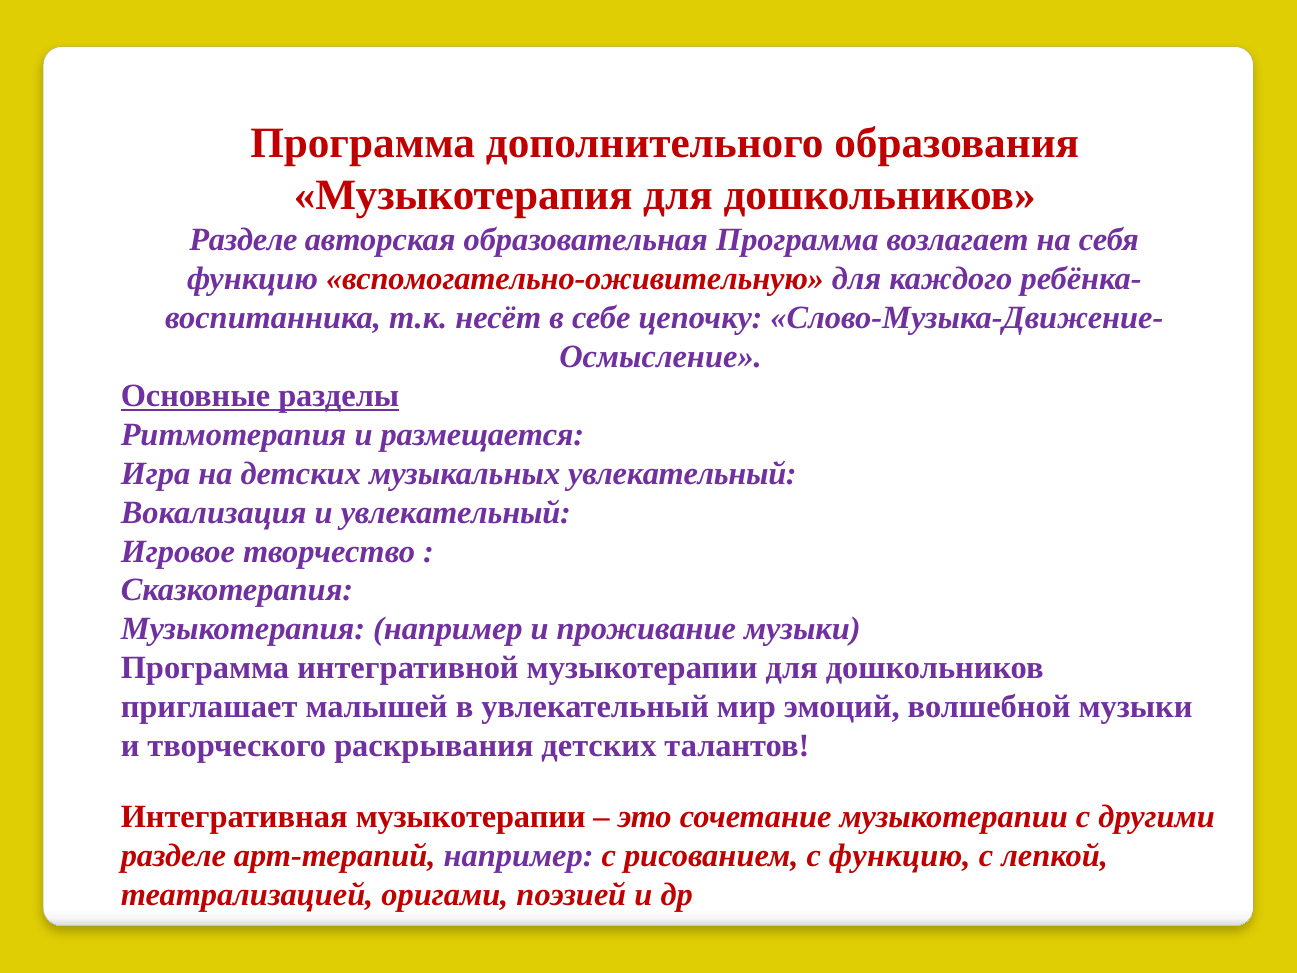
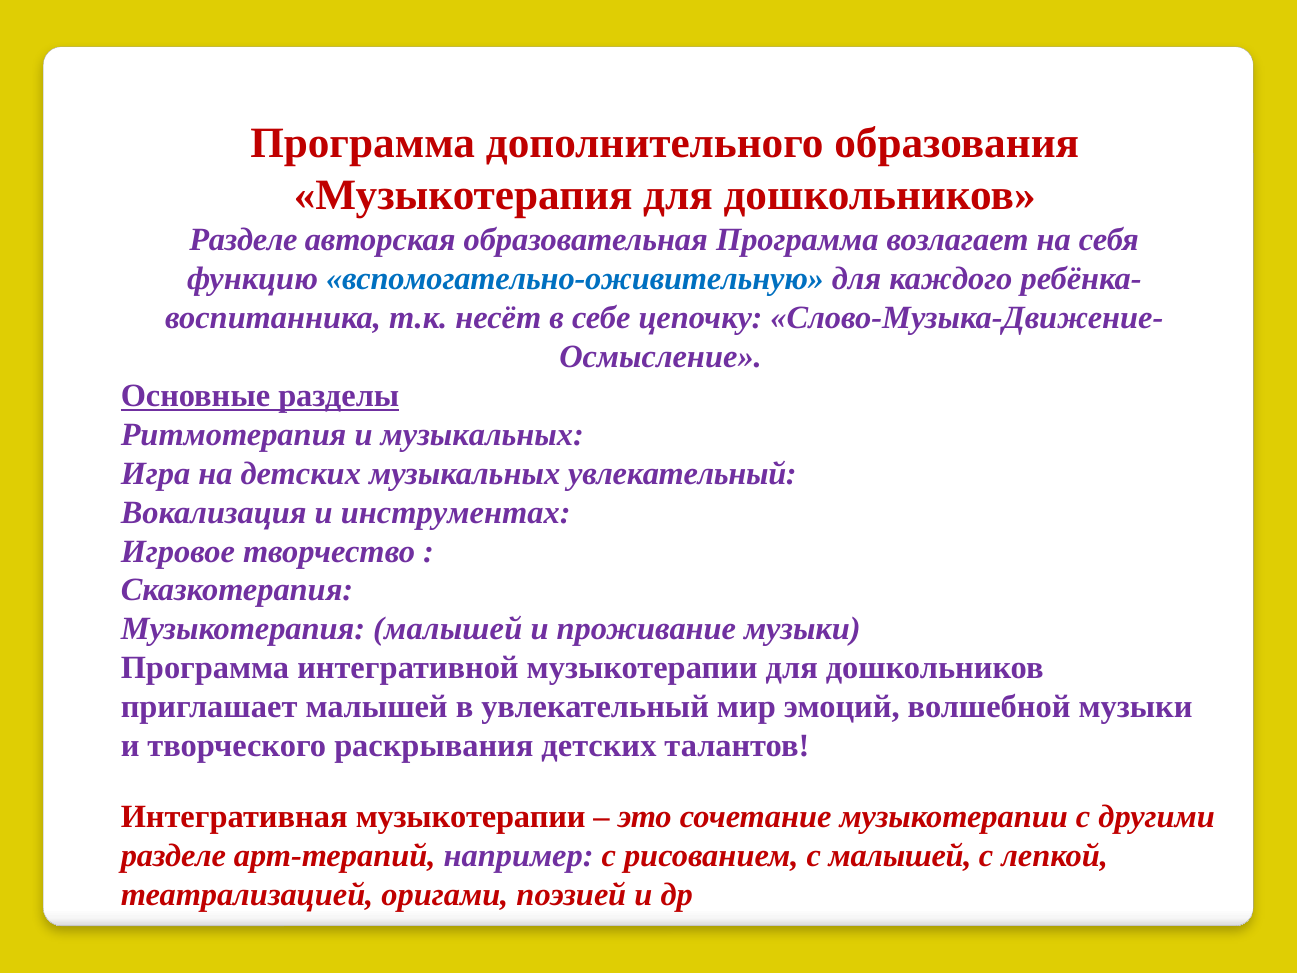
вспомогательно-оживительную colour: red -> blue (575, 279)
и размещается: размещается -> музыкальных (482, 434)
и увлекательный: увлекательный -> инструментах (456, 512)
Музыкотерапия например: например -> малышей (448, 629)
с функцию: функцию -> малышей (900, 856)
